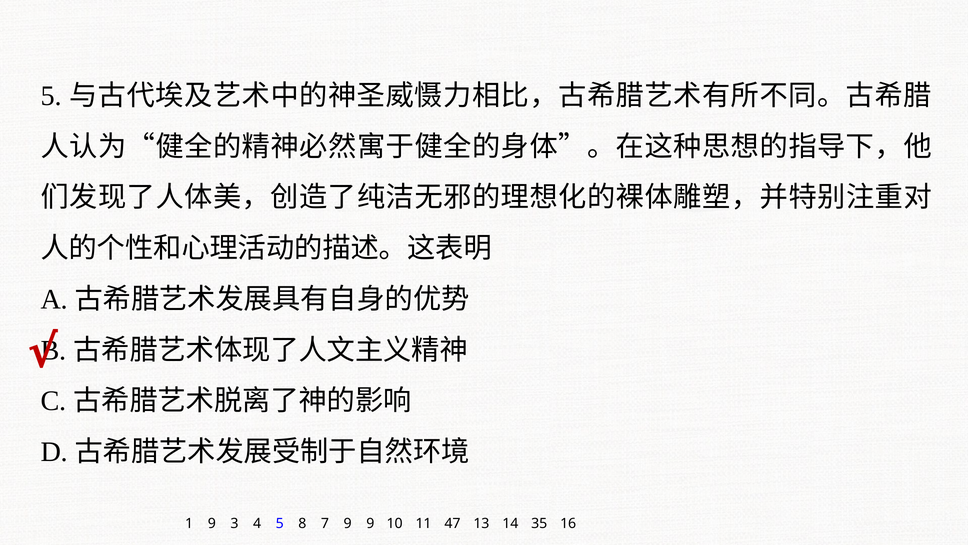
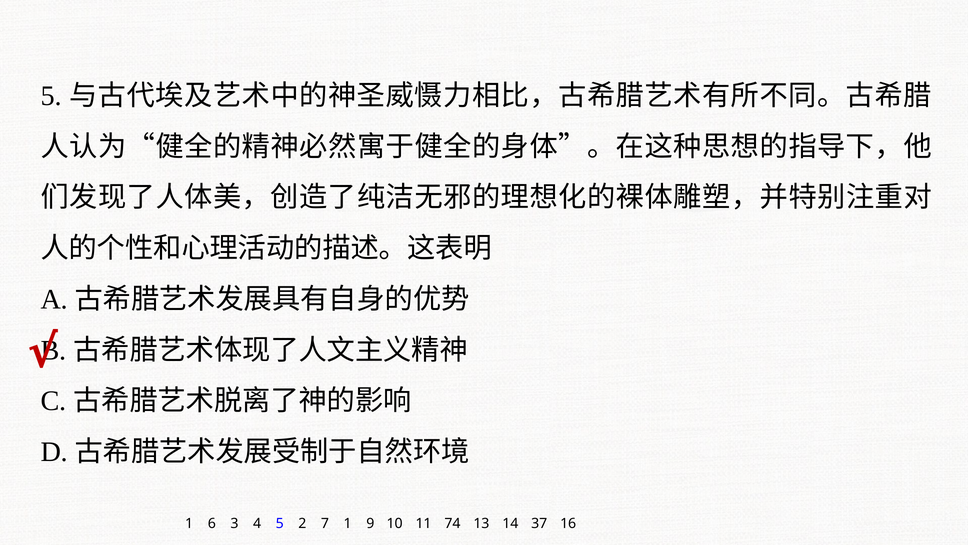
1 9: 9 -> 6 (212, 523)
8: 8 -> 2 (302, 523)
7 9: 9 -> 1 (348, 523)
47: 47 -> 74 (453, 523)
35: 35 -> 37 (539, 523)
